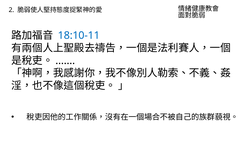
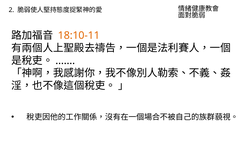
18:10-11 colour: blue -> orange (79, 36)
